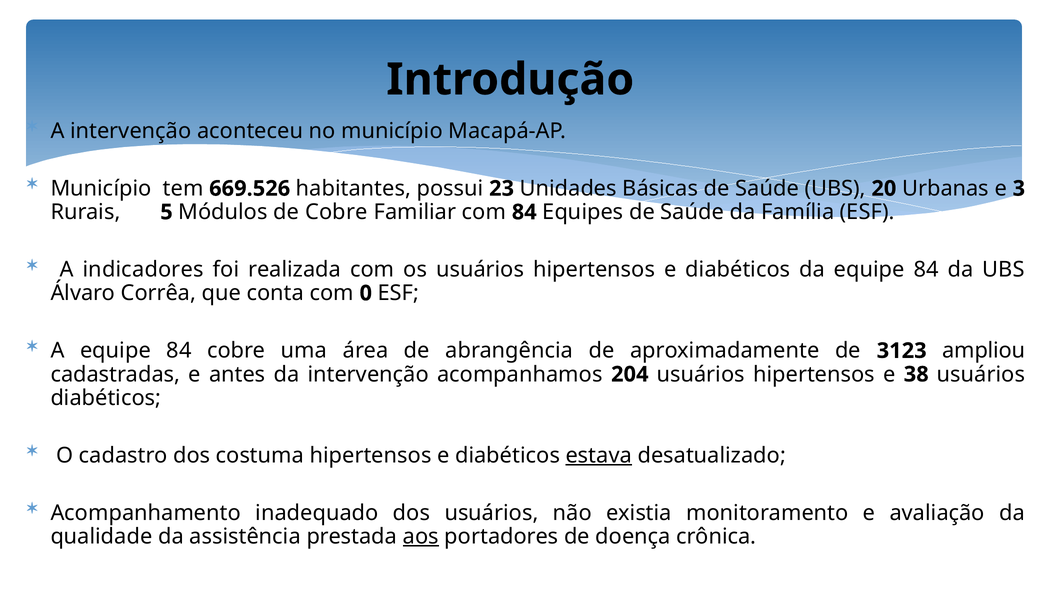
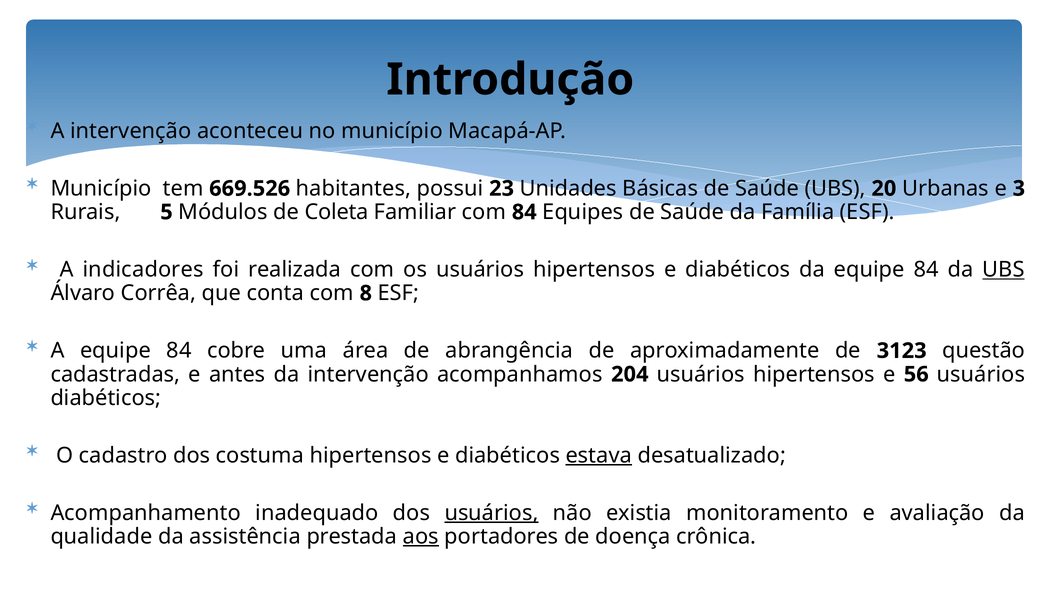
de Cobre: Cobre -> Coleta (337, 212)
UBS underline: none -> present (1003, 270)
0: 0 -> 8 (366, 293)
ampliou: ampliou -> questão (984, 351)
38: 38 -> 56 (916, 374)
usuários underline: none -> present (491, 513)
